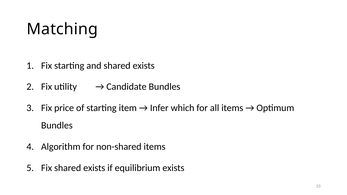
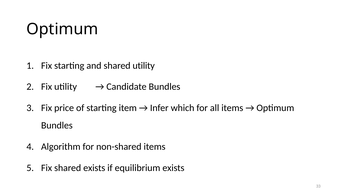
Matching: Matching -> Optimum (62, 29)
and shared exists: exists -> utility (144, 66)
